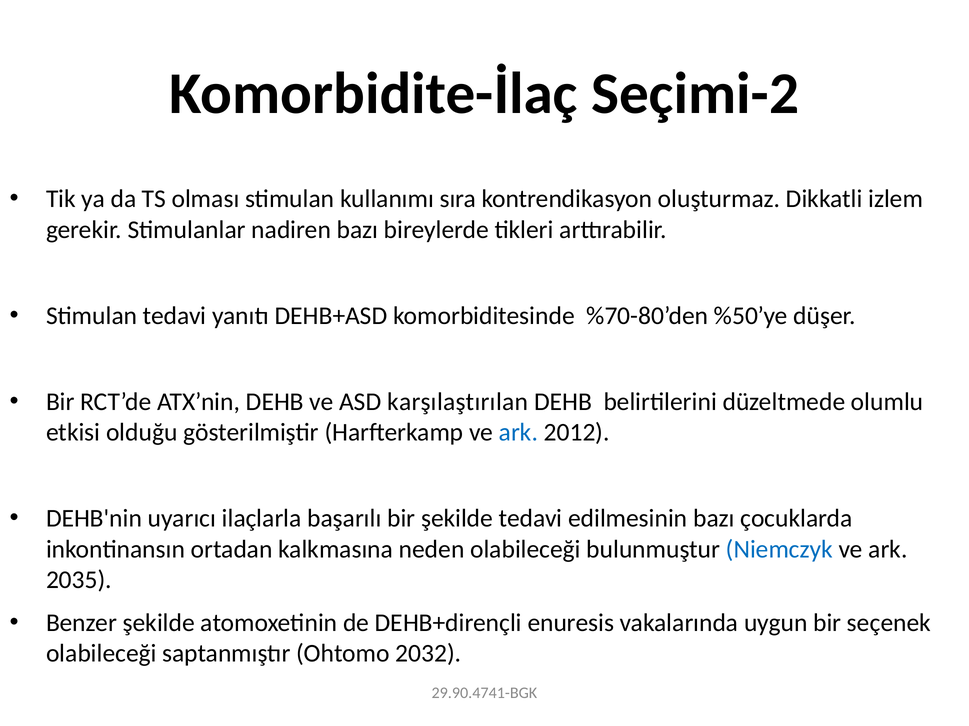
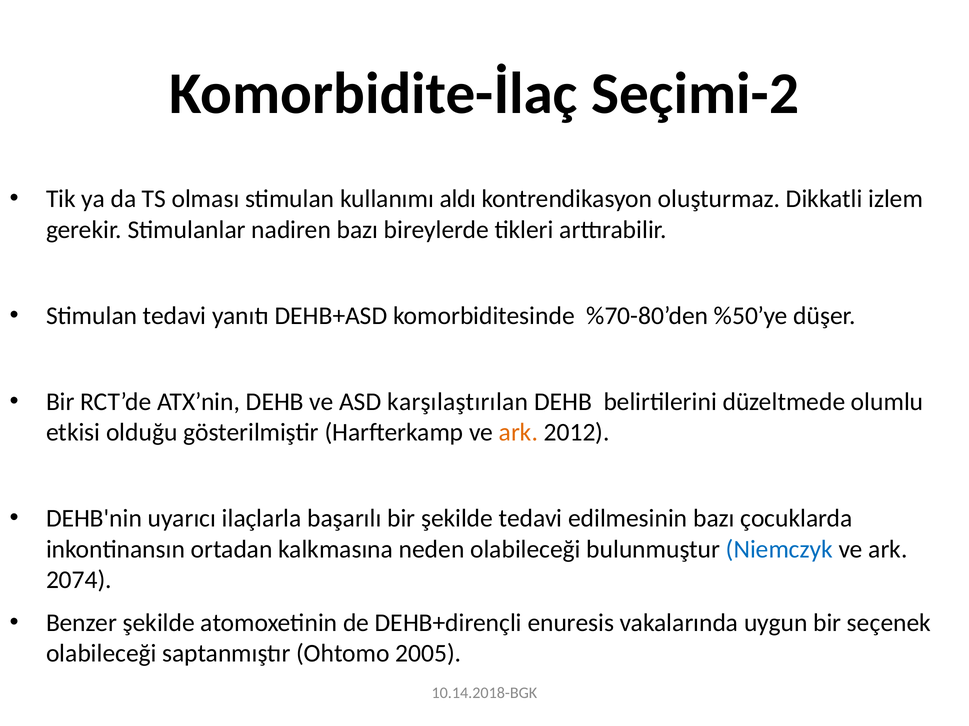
sıra: sıra -> aldı (458, 199)
ark colour: blue -> orange (518, 433)
2035: 2035 -> 2074 (79, 580)
2032: 2032 -> 2005 (428, 654)
29.90.4741-BGK: 29.90.4741-BGK -> 10.14.2018-BGK (484, 694)
